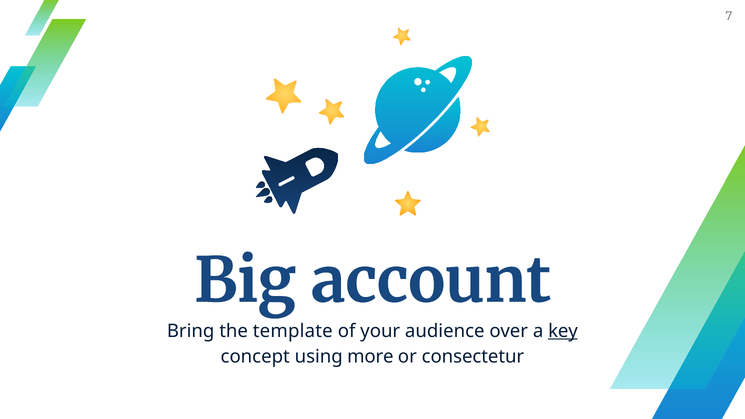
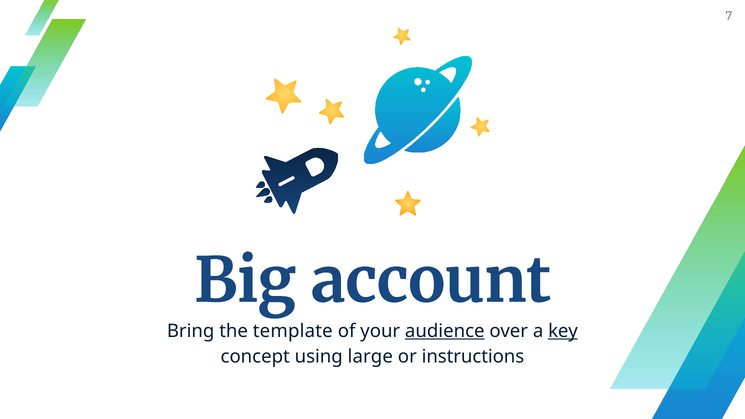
audience underline: none -> present (445, 331)
more: more -> large (370, 357)
consectetur: consectetur -> instructions (473, 357)
